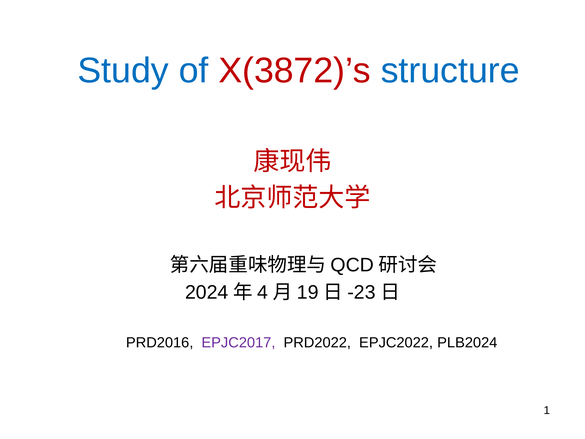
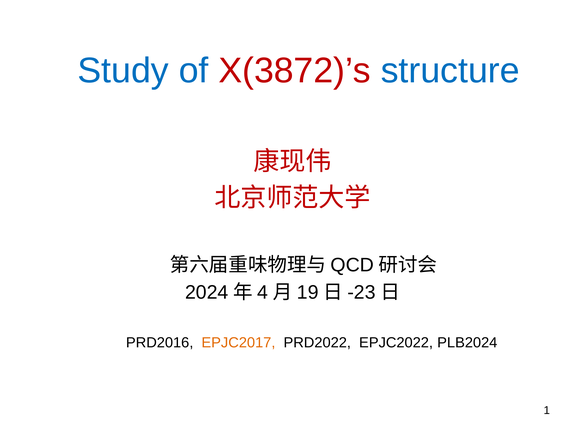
EPJC2017 colour: purple -> orange (238, 343)
